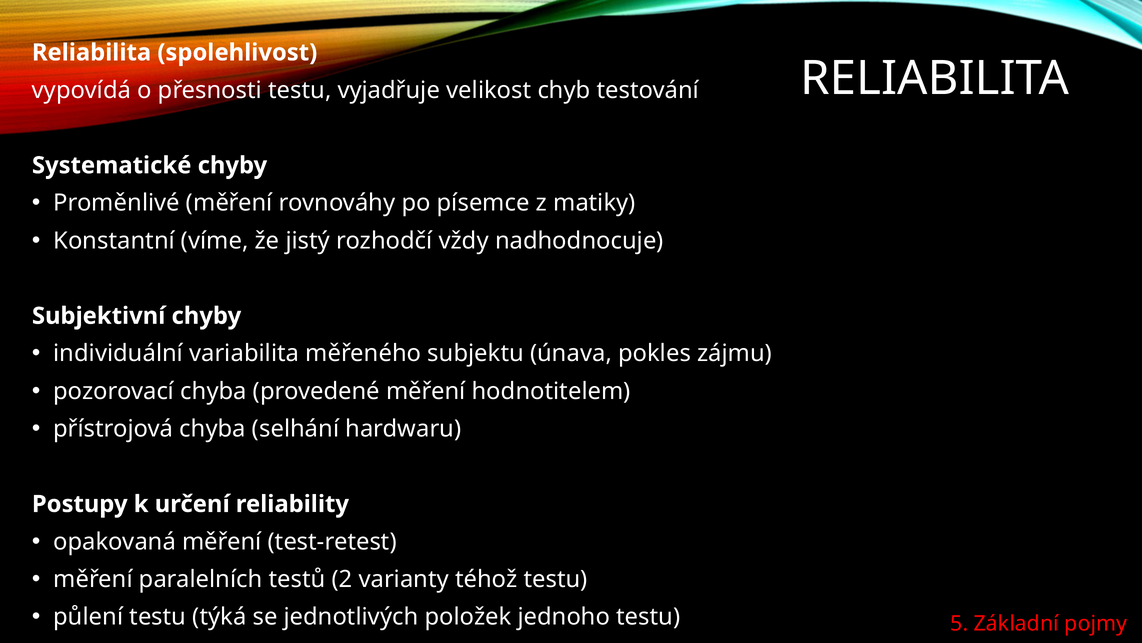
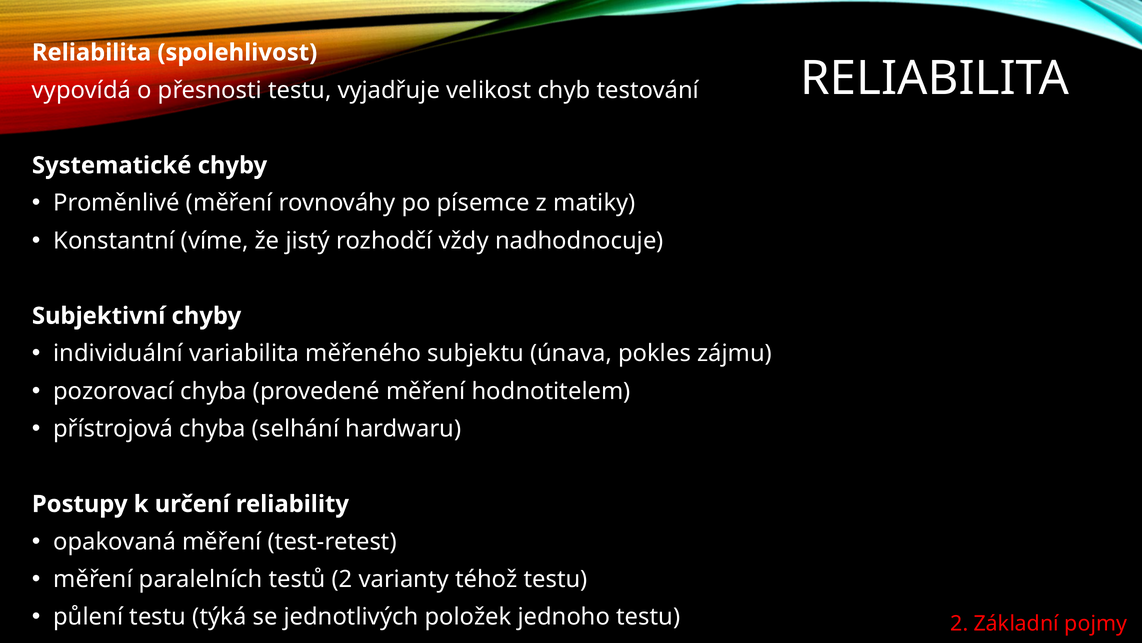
testu 5: 5 -> 2 (959, 623)
